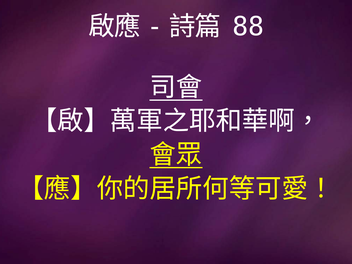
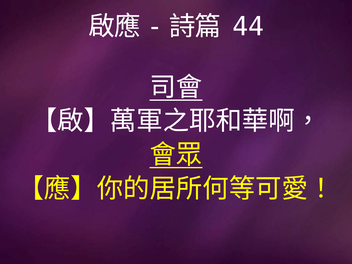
88: 88 -> 44 (248, 27)
